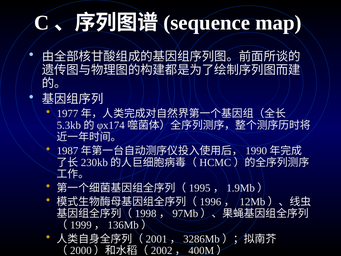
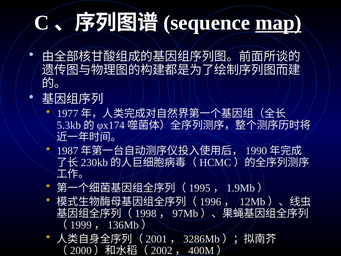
map underline: none -> present (278, 23)
